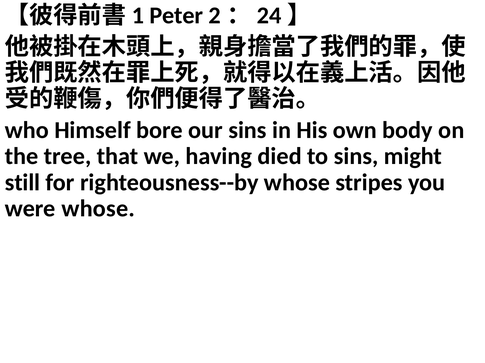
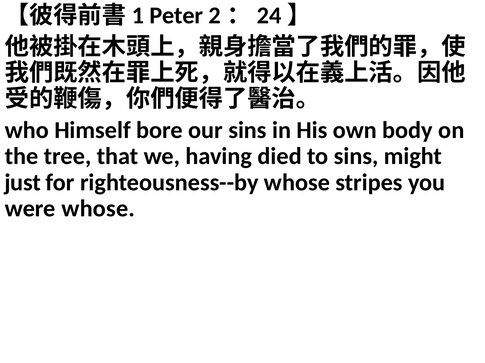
still: still -> just (23, 183)
